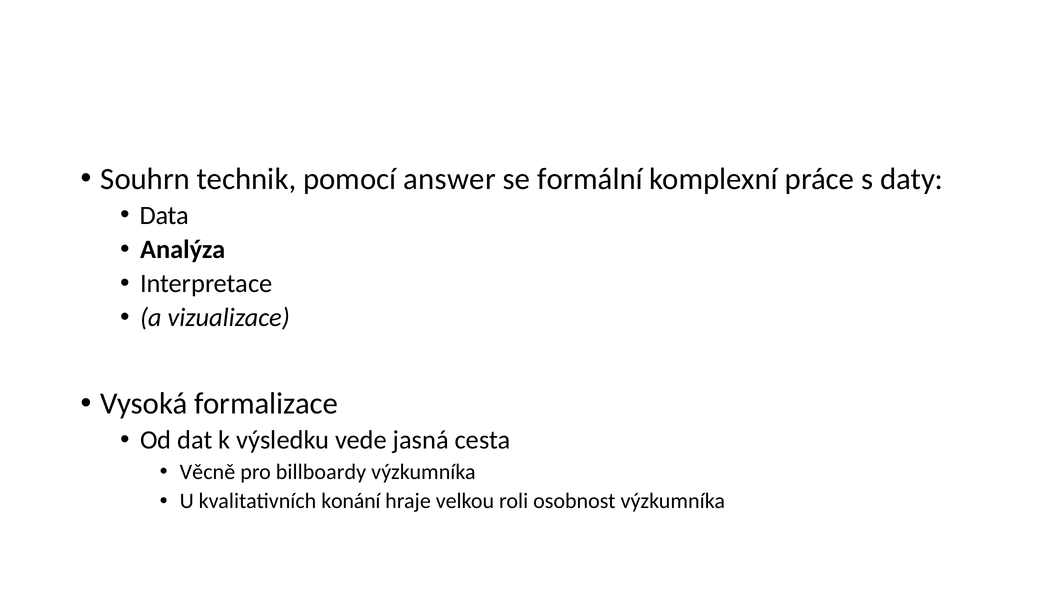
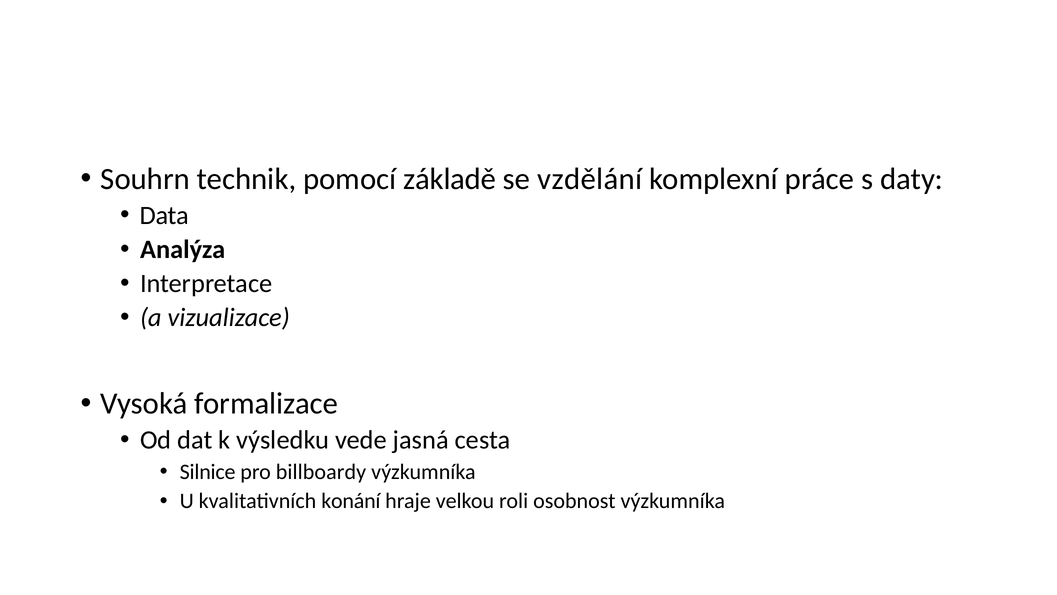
answer: answer -> základě (450, 179)
formální: formální -> vzdělání (590, 179)
Věcně: Věcně -> Silnice (208, 472)
